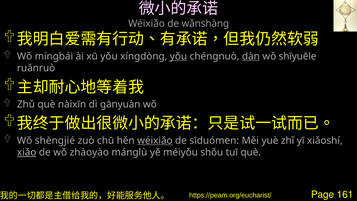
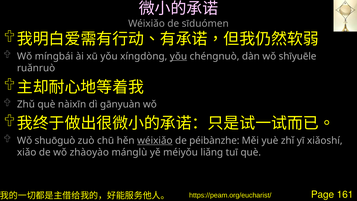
wǎnshàng: wǎnshàng -> sīduómen (205, 24)
dàn underline: present -> none (251, 56)
shèngjié: shèngjié -> shuōguò (55, 140)
sīduómen: sīduómen -> péibànzhe (214, 140)
xiǎo underline: present -> none (27, 152)
shǒu: shǒu -> liǎng (212, 152)
